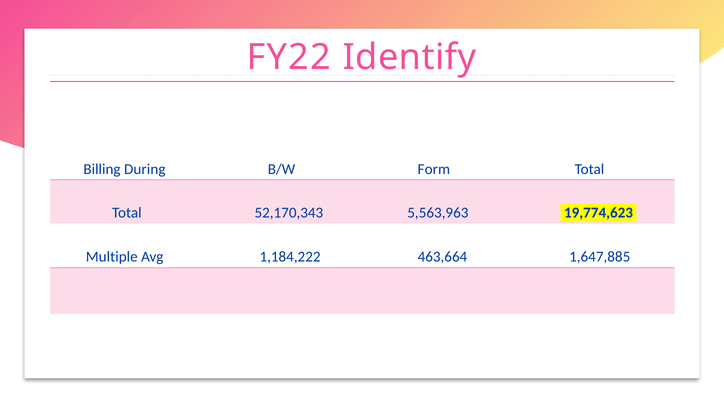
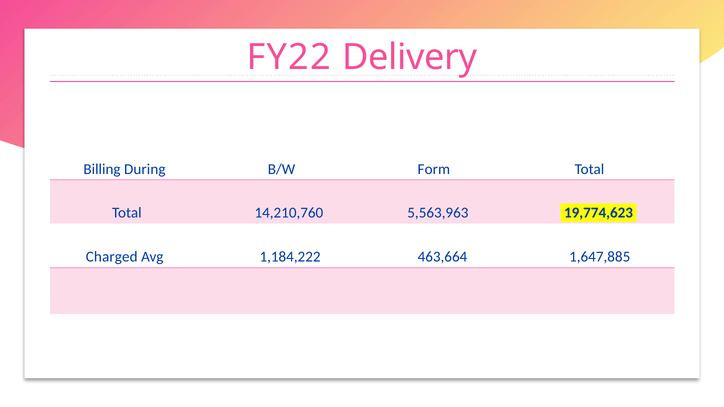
Identify: Identify -> Delivery (410, 58)
52,170,343: 52,170,343 -> 14,210,760 (289, 213)
Multiple: Multiple -> Charged (112, 257)
